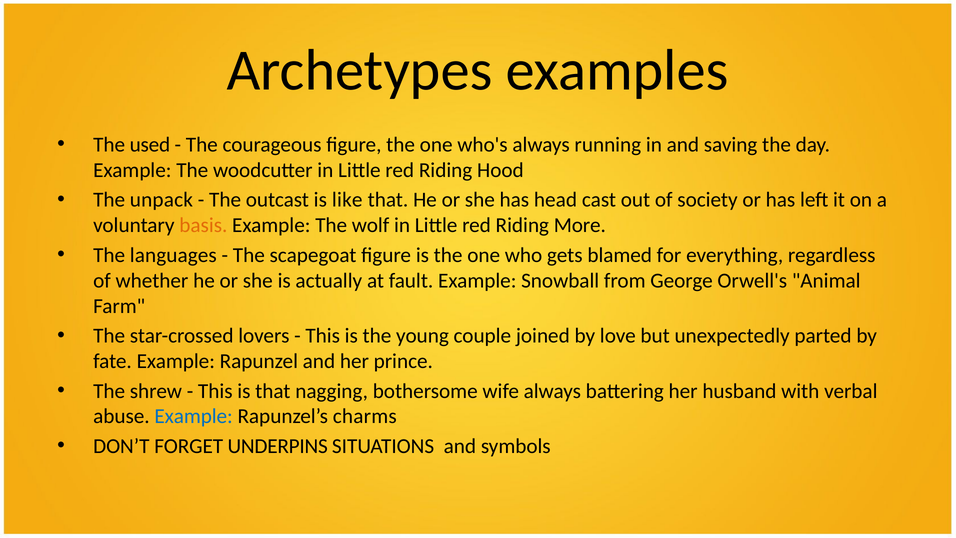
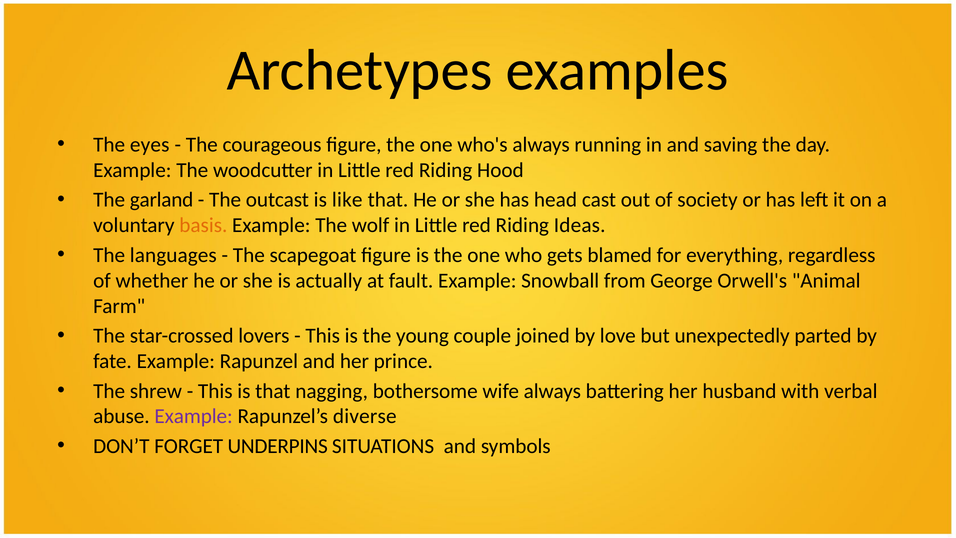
used: used -> eyes (150, 144)
unpack: unpack -> garland (162, 200)
More: More -> Ideas (580, 225)
Example colour: blue -> purple (194, 416)
charms: charms -> diverse (365, 416)
